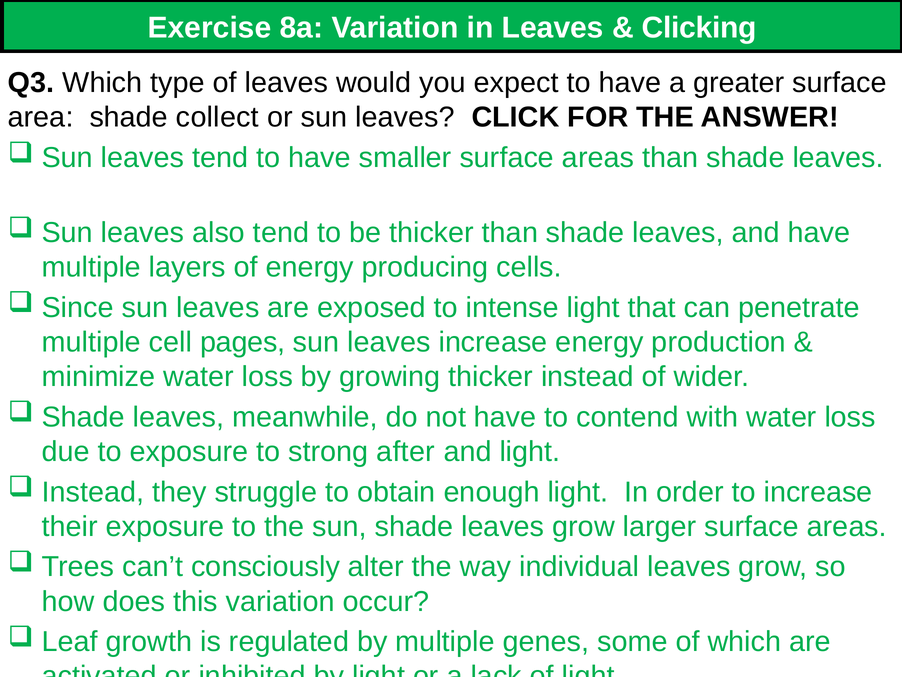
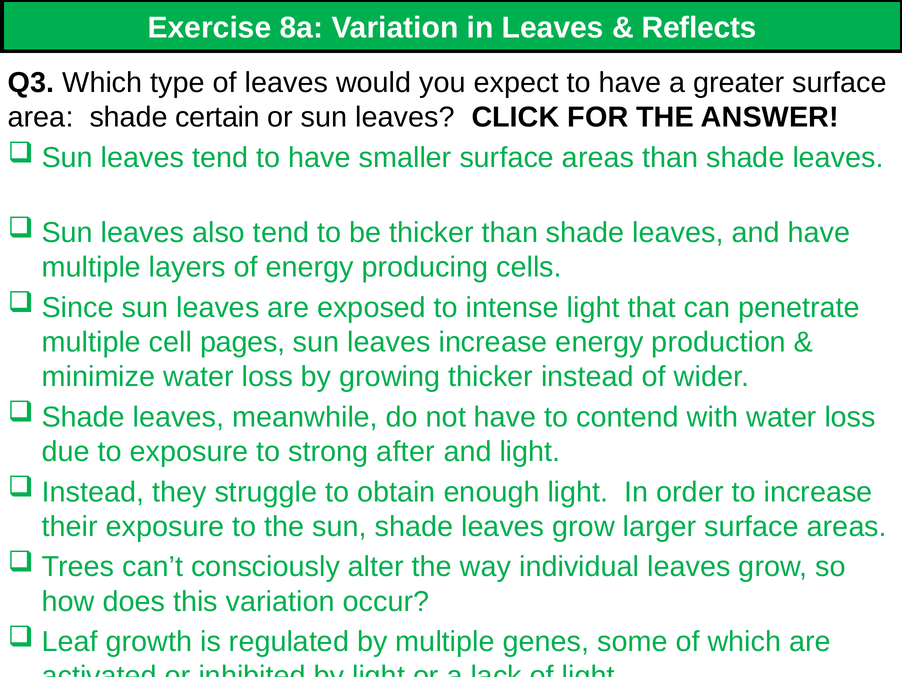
Clicking: Clicking -> Reflects (699, 28)
collect: collect -> certain (218, 117)
